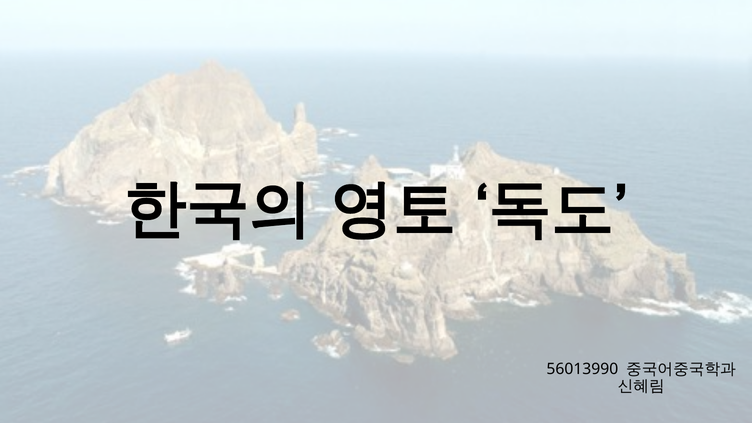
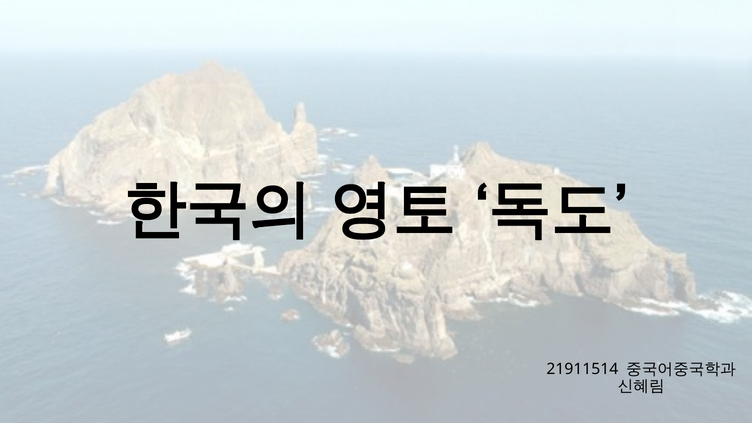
56013990: 56013990 -> 21911514 (582, 369)
